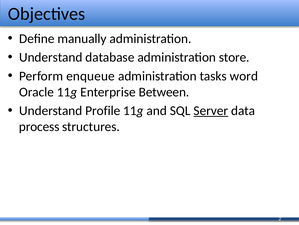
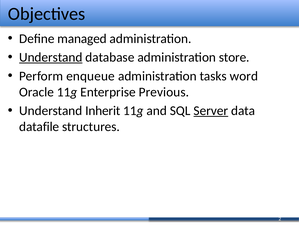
manually: manually -> managed (82, 39)
Understand underline: none -> present (51, 57)
Between: Between -> Previous (164, 92)
Profile: Profile -> Inherit (103, 110)
process: process -> datafile (39, 126)
